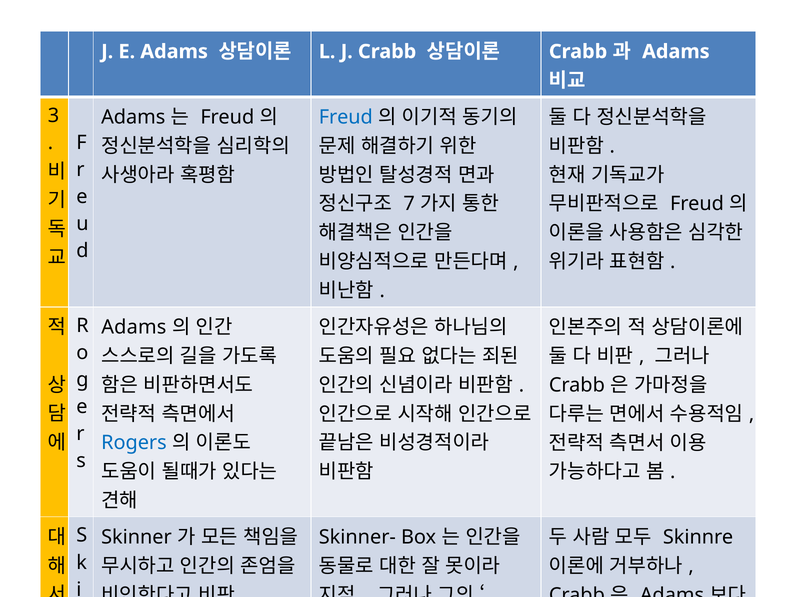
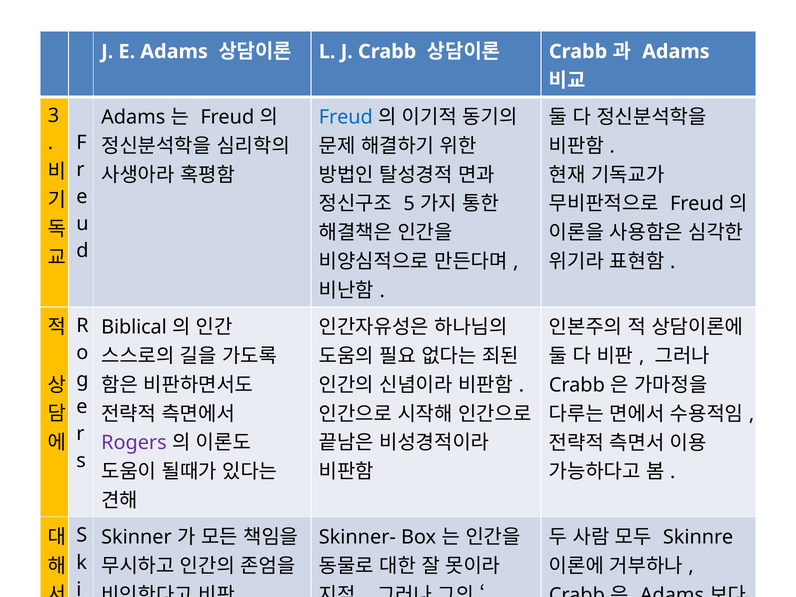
7: 7 -> 5 (409, 204)
Adams: Adams -> Biblical (134, 327)
Rogers colour: blue -> purple (134, 443)
